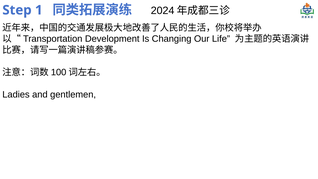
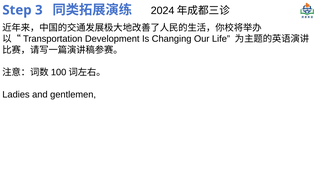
1: 1 -> 3 (39, 10)
